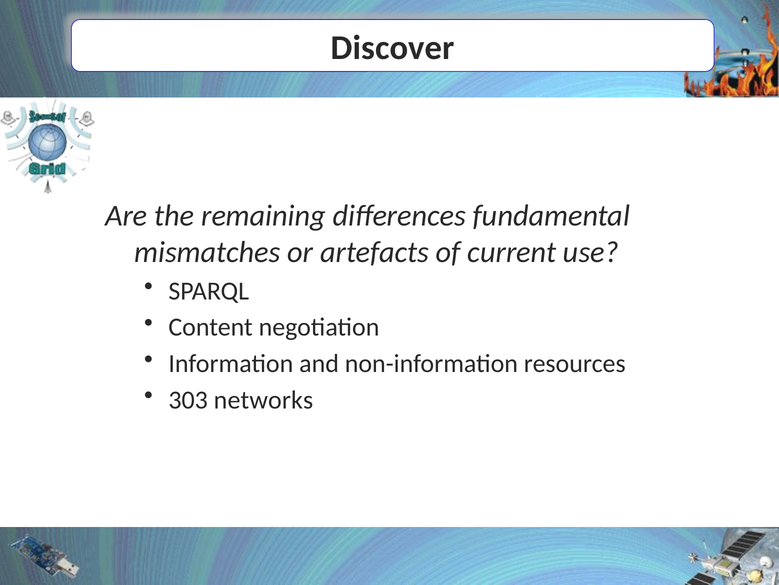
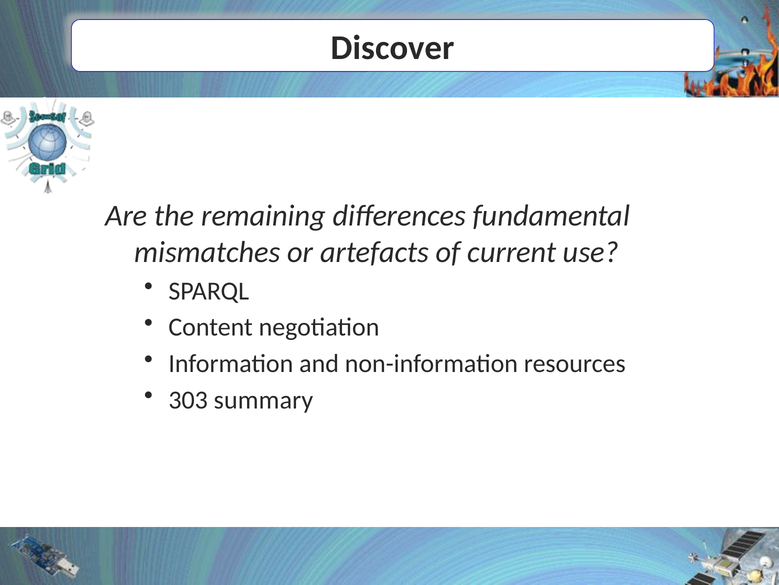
networks: networks -> summary (263, 400)
